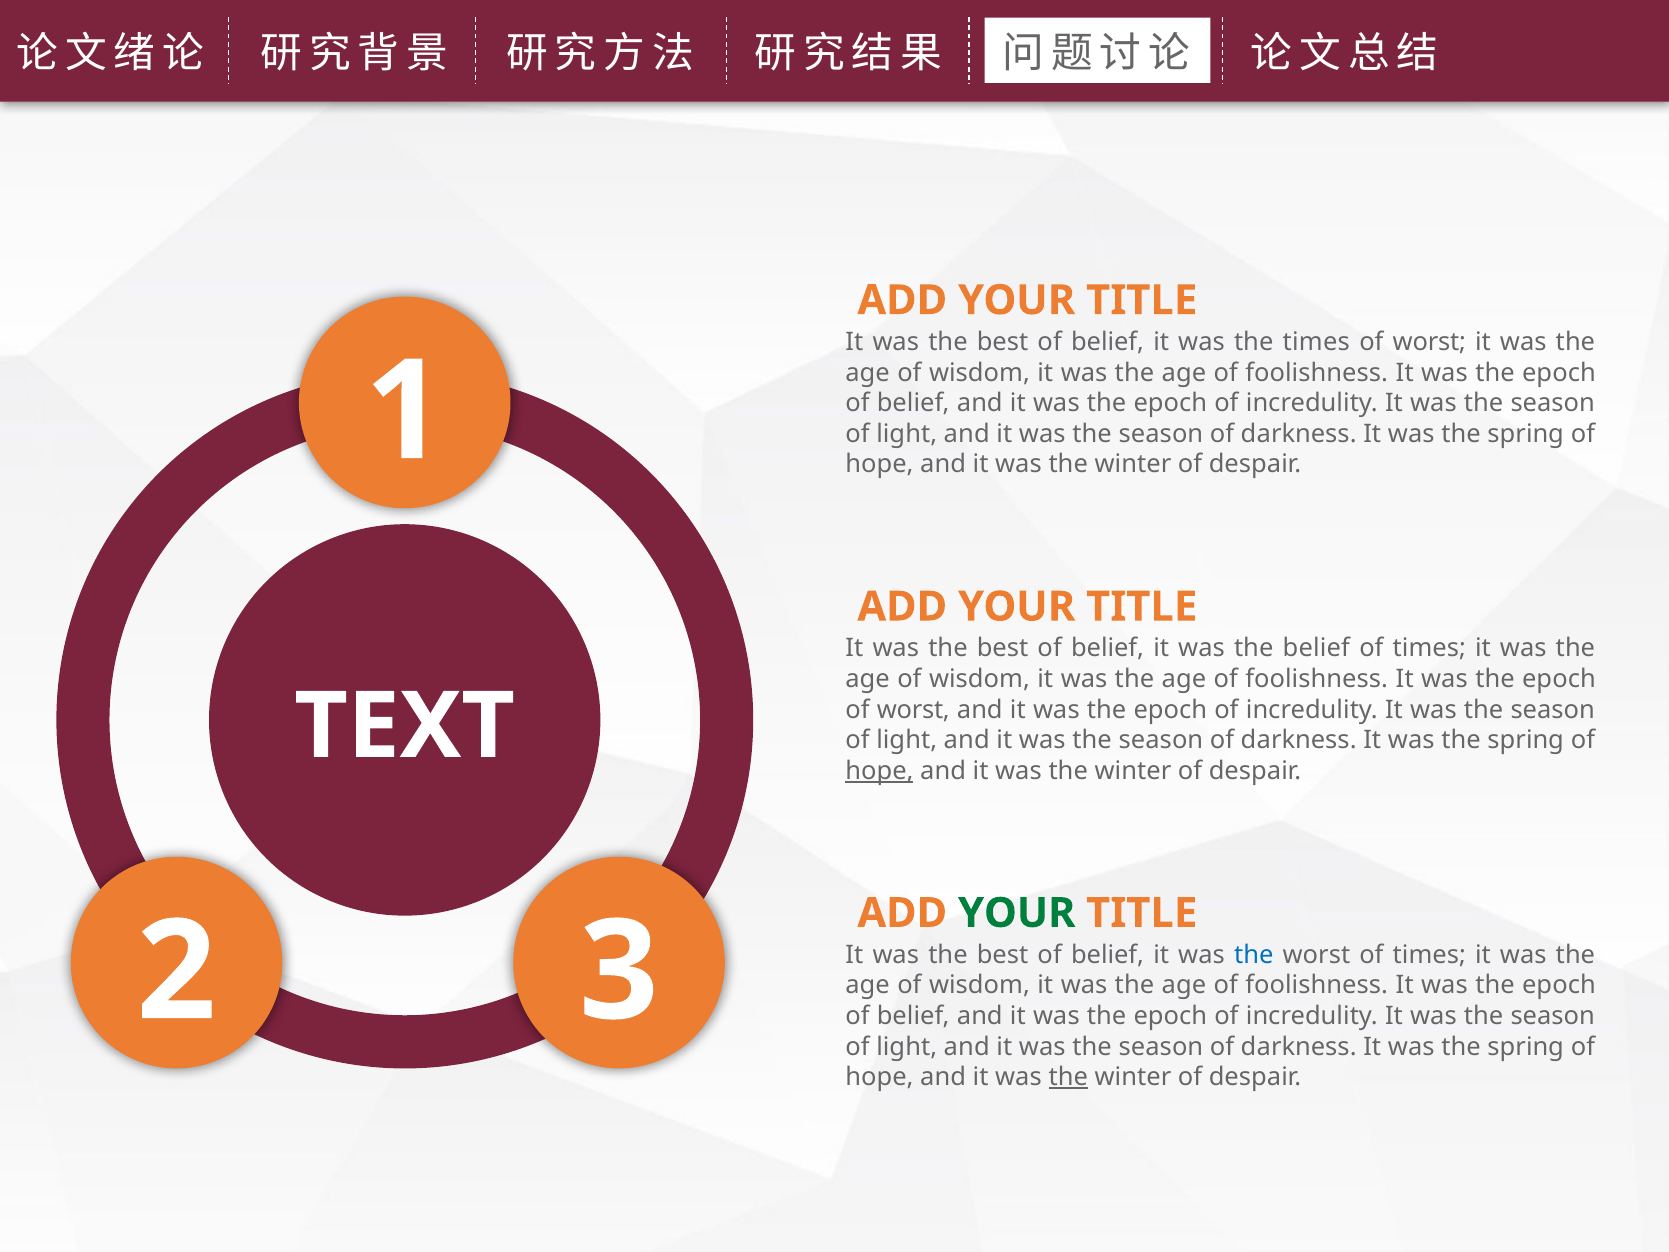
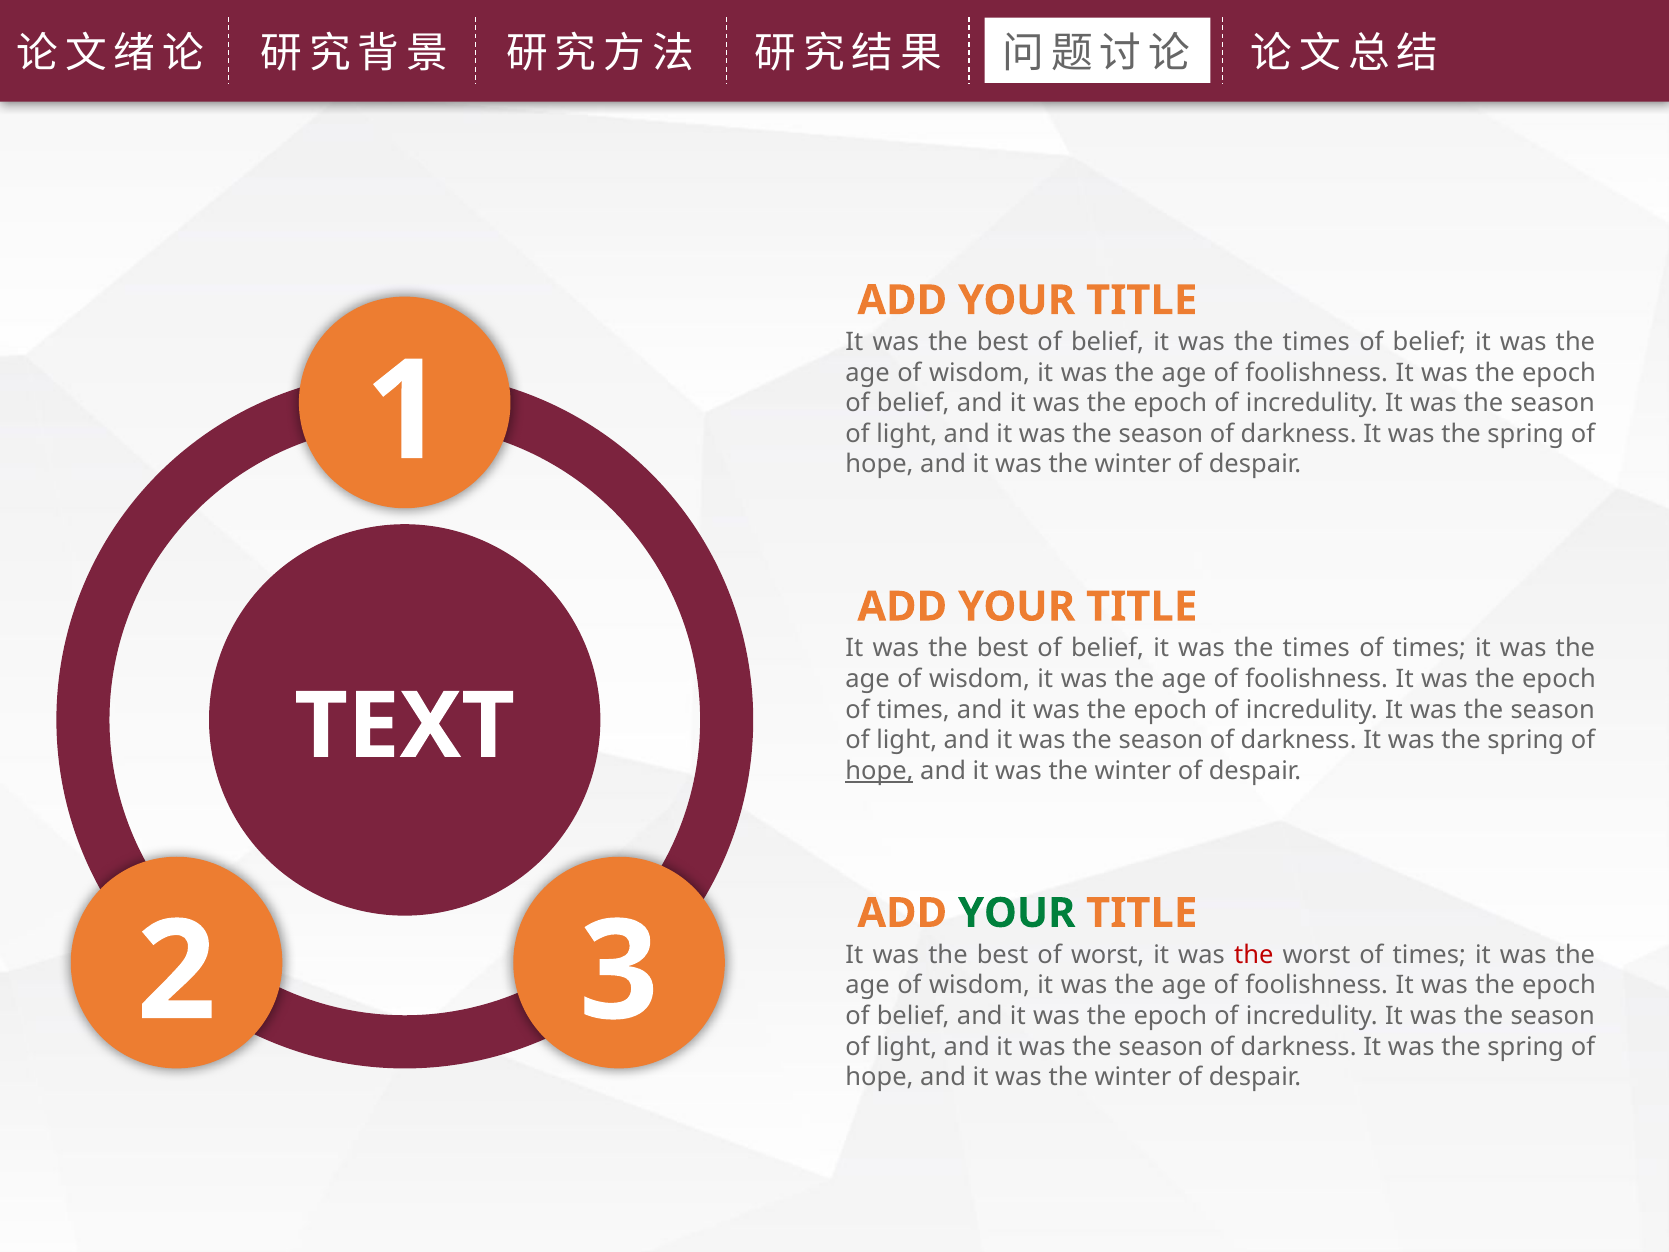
worst: worst -> belief (1429, 342)
belief: belief -> times (1316, 648)
worst: worst -> times (913, 710)
belief: belief -> worst (1108, 955)
the colour: blue -> red (1254, 955)
the underline: present -> none (1068, 1077)
